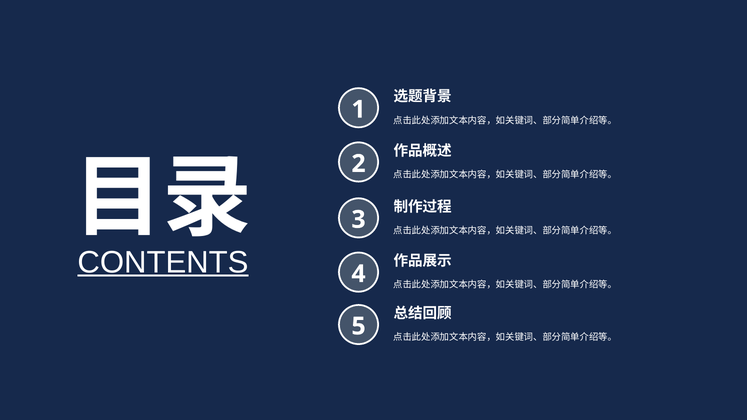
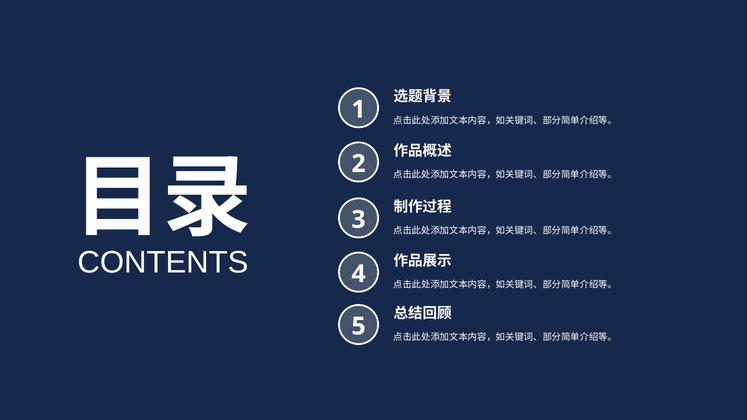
CONTENTS underline: present -> none (163, 262)
